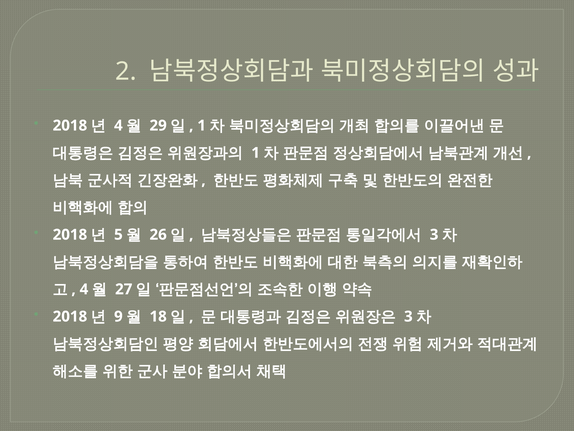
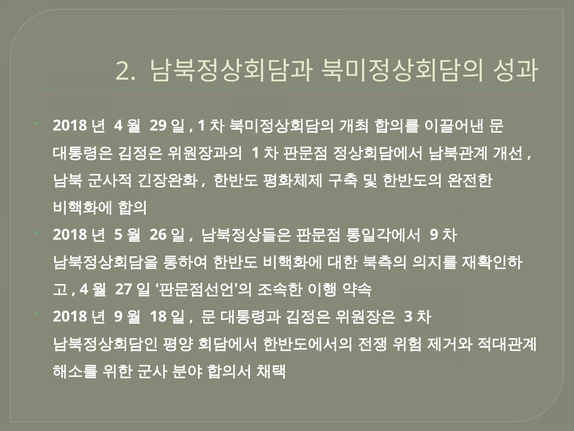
3: 3 -> 9 (434, 234)
